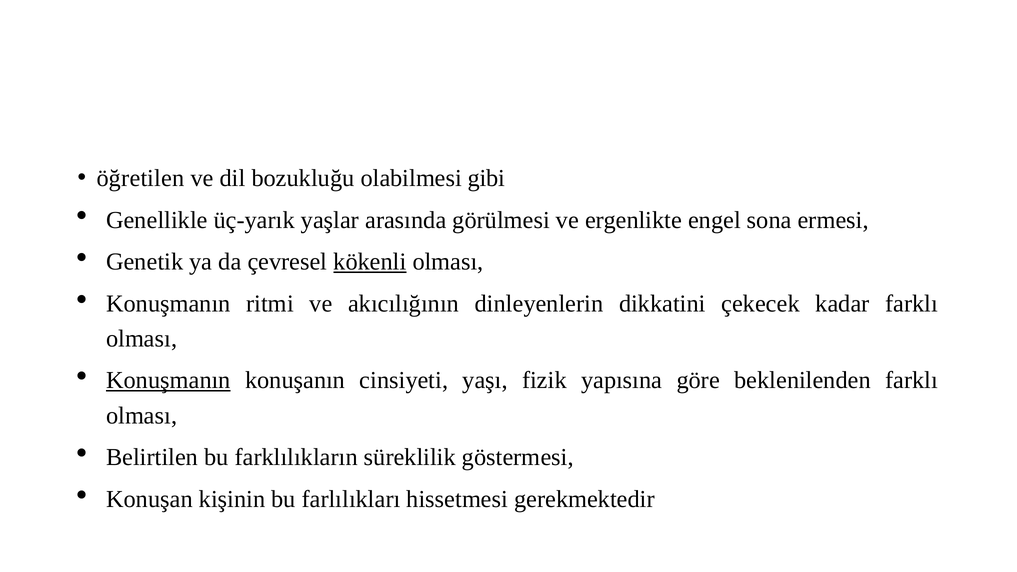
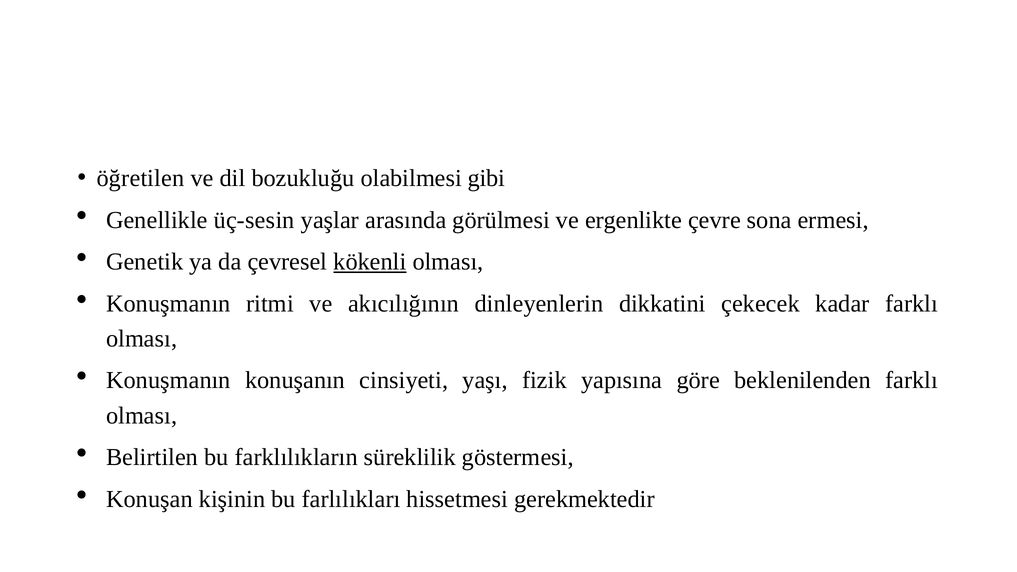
üç-yarık: üç-yarık -> üç-sesin (254, 220)
engel: engel -> çevre (714, 220)
Konuşmanın underline: present -> none (168, 380)
